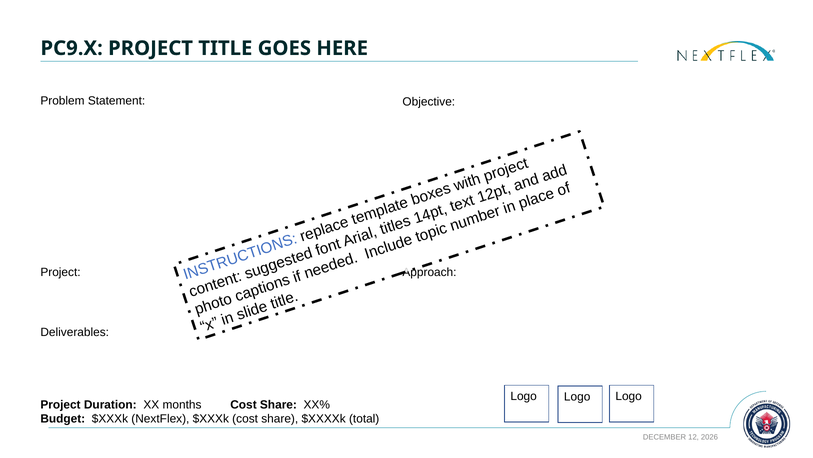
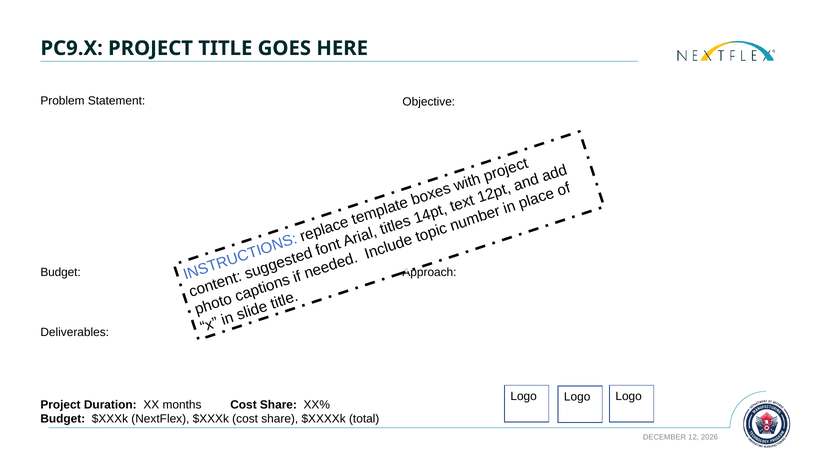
Project: Project -> Budget (61, 272)
